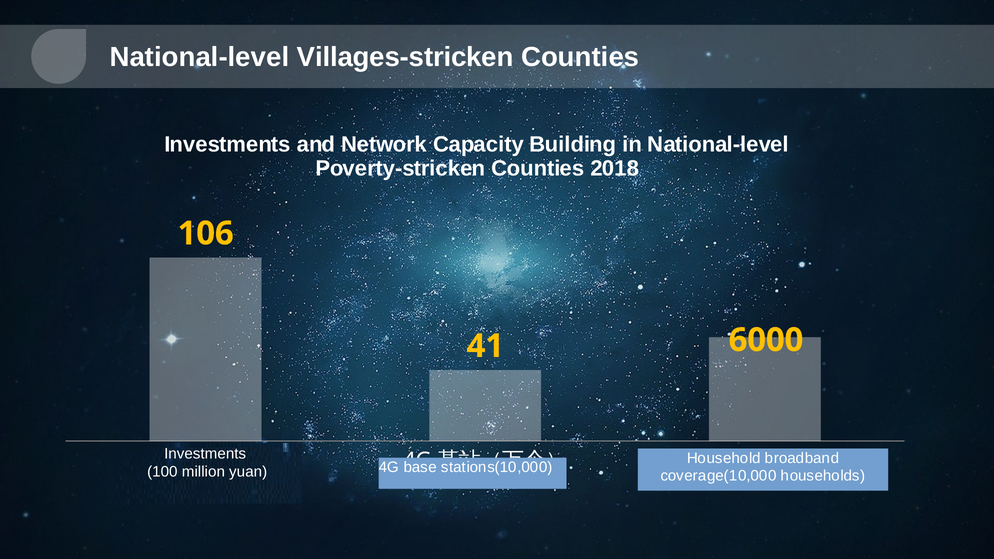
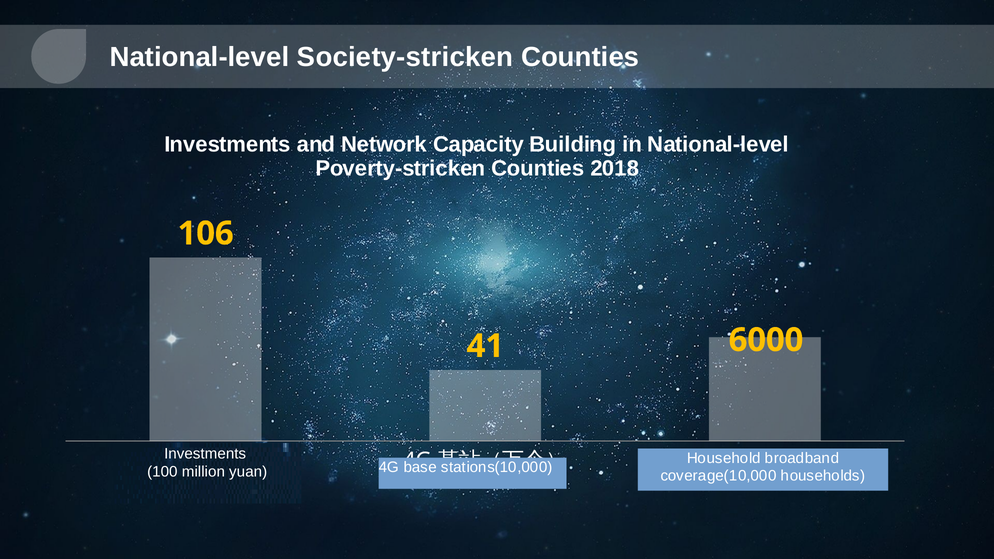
Villages-stricken: Villages-stricken -> Society-stricken (405, 57)
